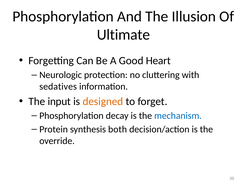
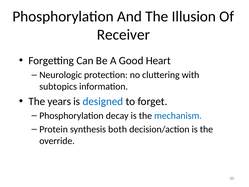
Ultimate: Ultimate -> Receiver (123, 35)
sedatives: sedatives -> subtopics (58, 86)
input: input -> years (59, 101)
designed colour: orange -> blue (103, 101)
